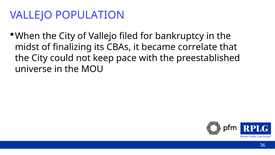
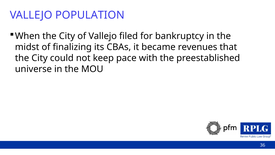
correlate: correlate -> revenues (198, 47)
